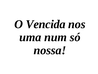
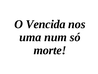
nossa: nossa -> morte (50, 50)
